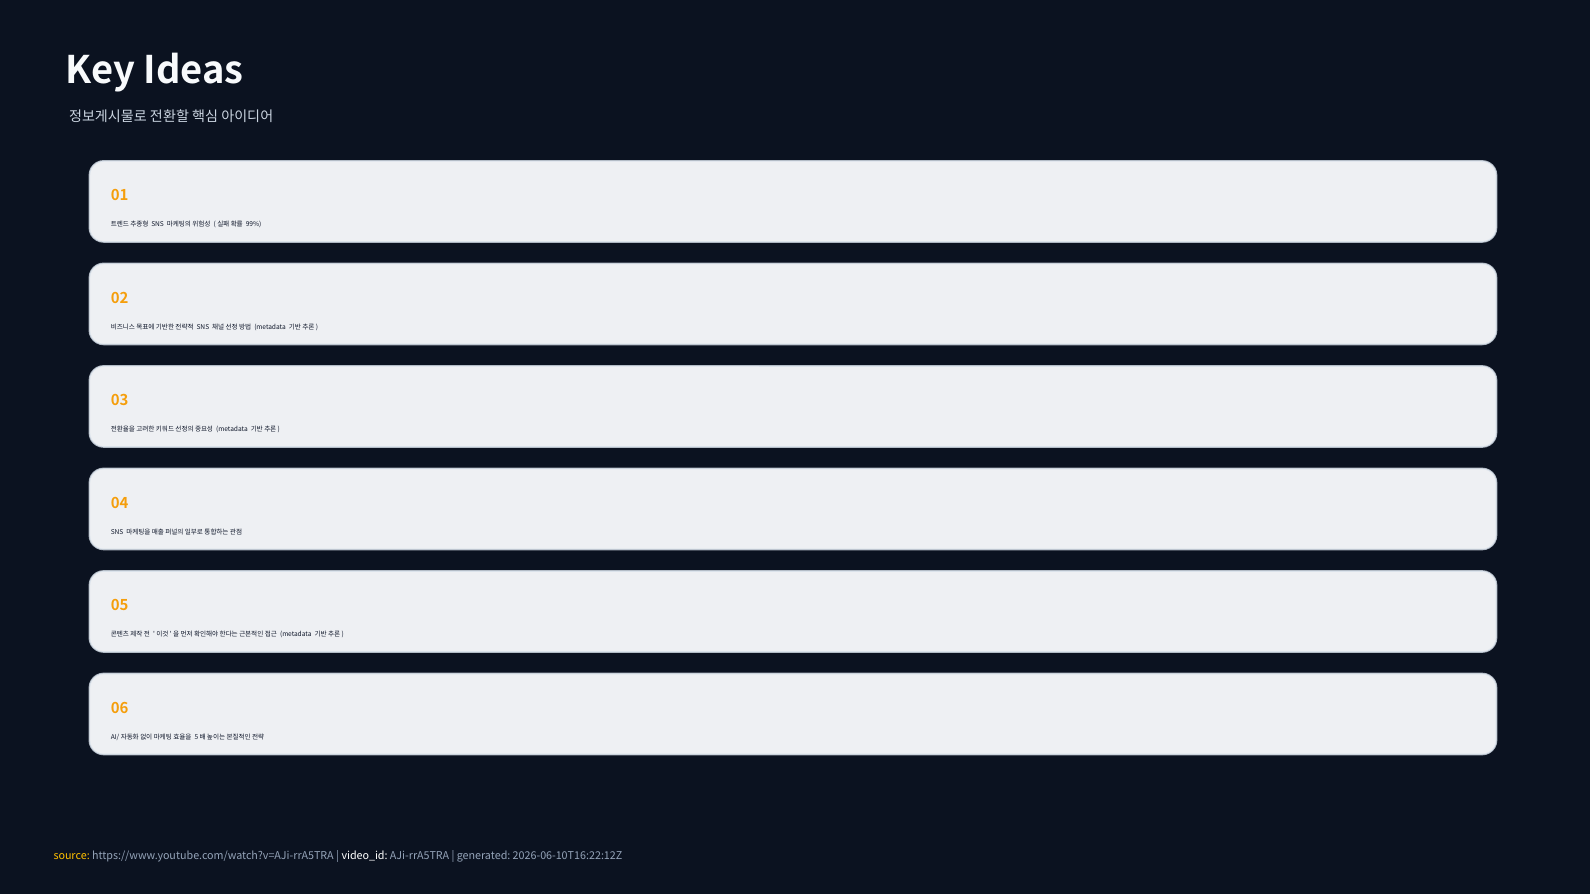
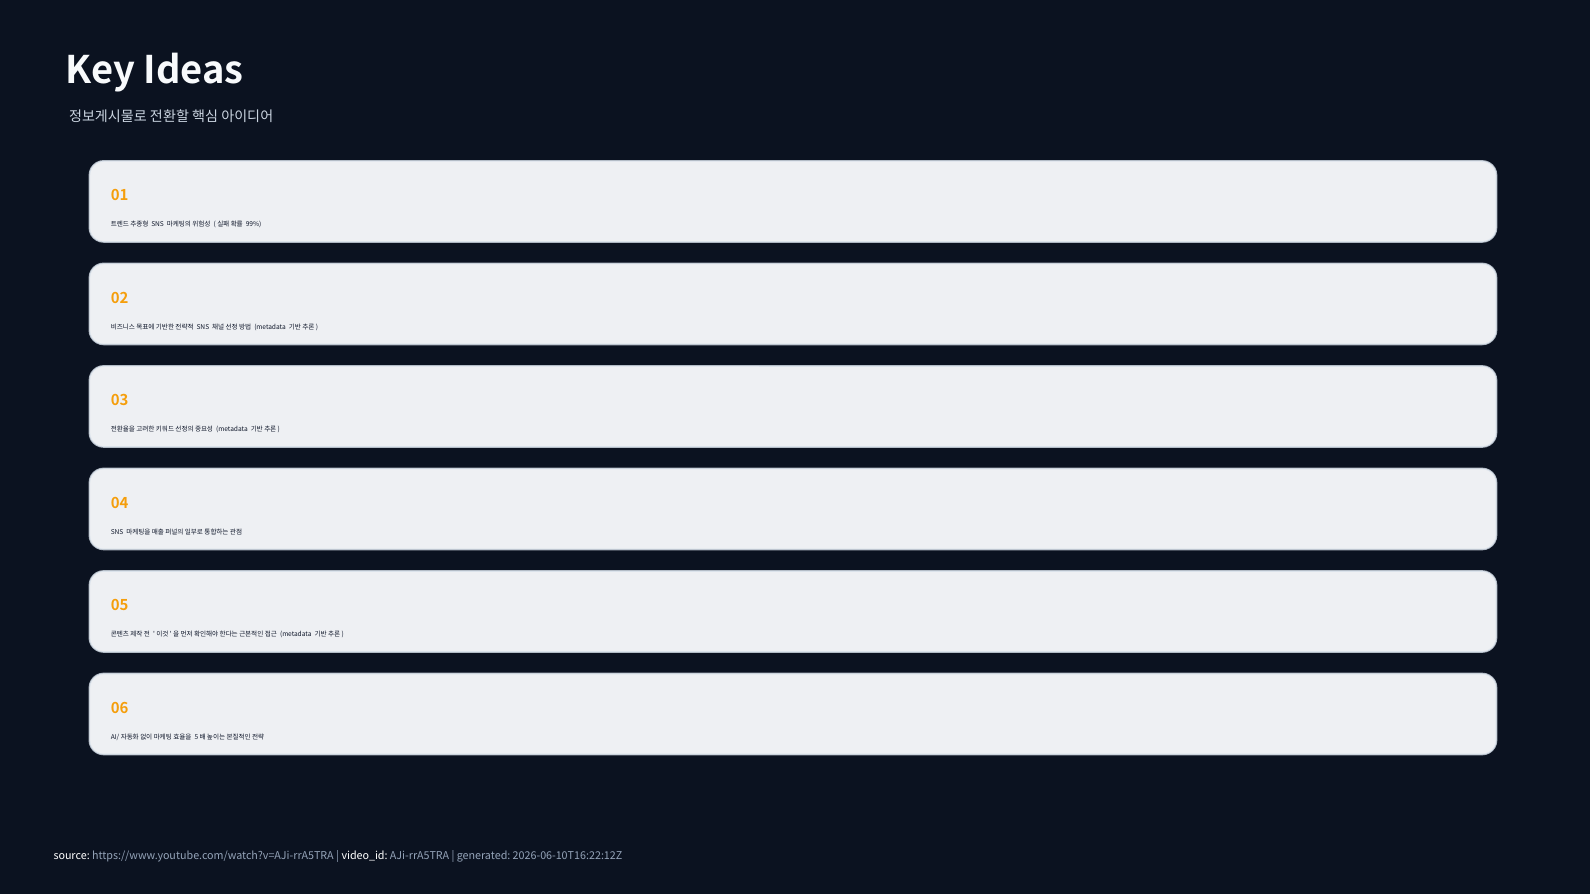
source colour: yellow -> white (72, 856)
